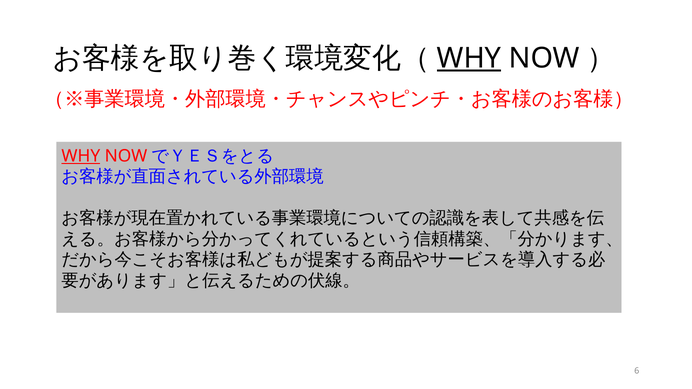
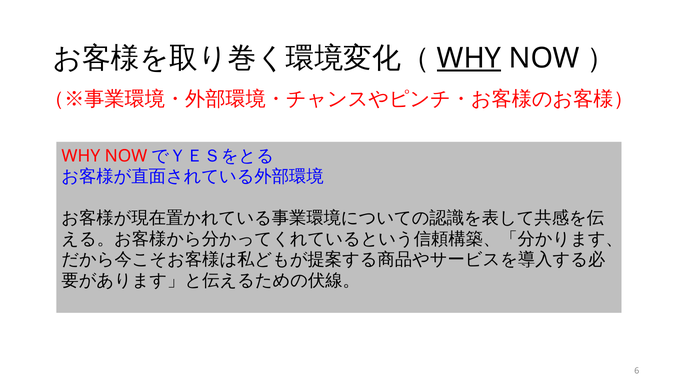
WHY underline: present -> none (81, 156)
